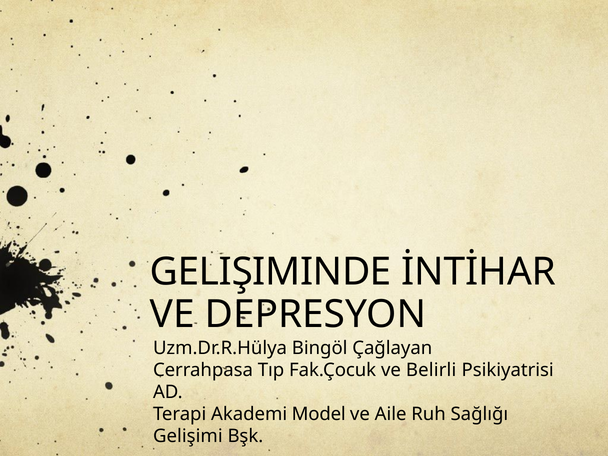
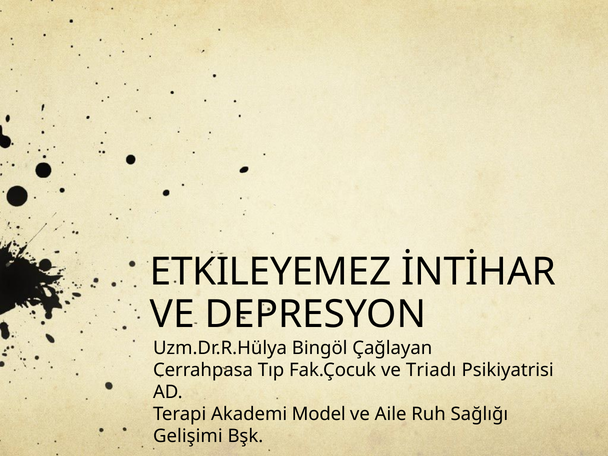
GELIŞIMINDE: GELIŞIMINDE -> ETKILEYEMEZ (271, 272)
Belirli: Belirli -> Triadı (431, 370)
